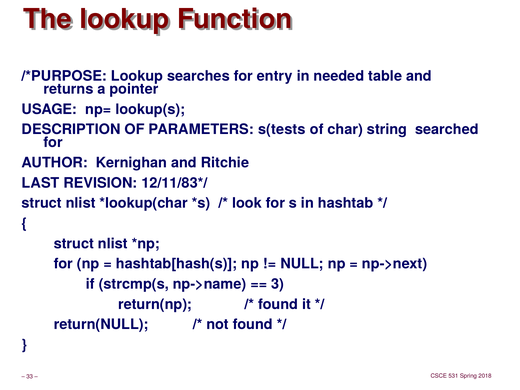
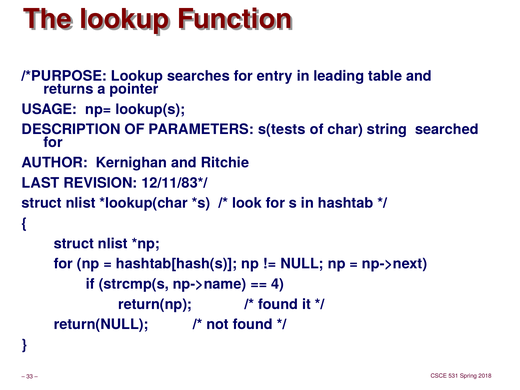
needed: needed -> leading (339, 76)
3: 3 -> 4 (278, 284)
